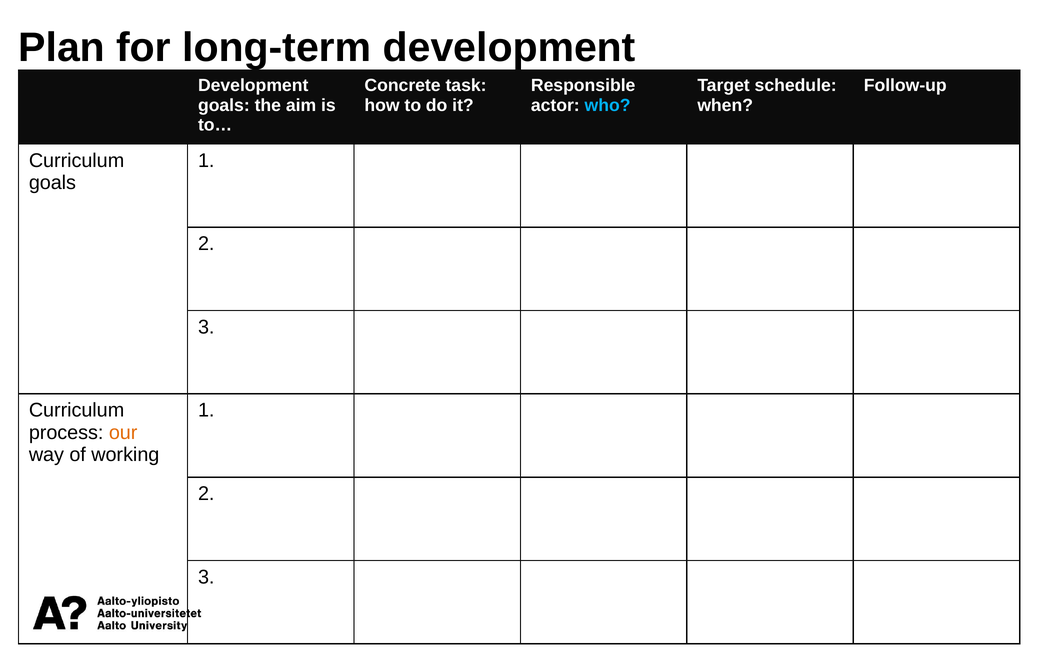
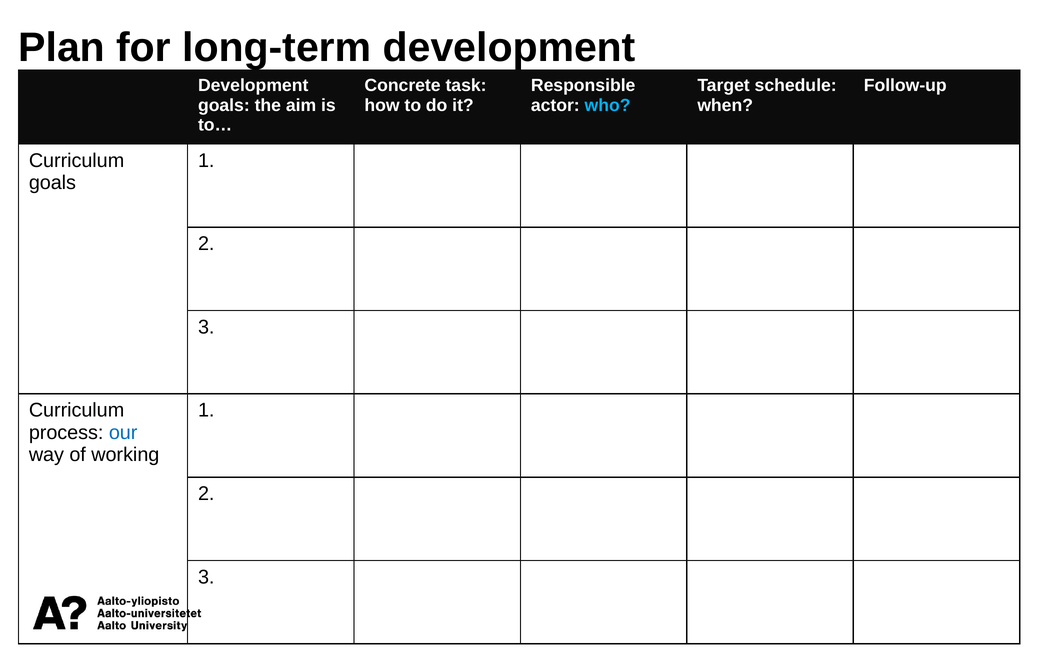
our colour: orange -> blue (123, 432)
